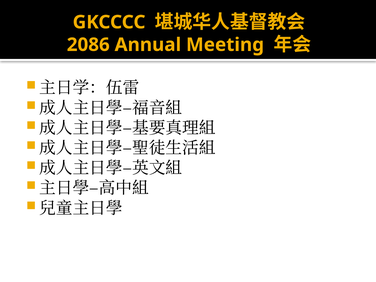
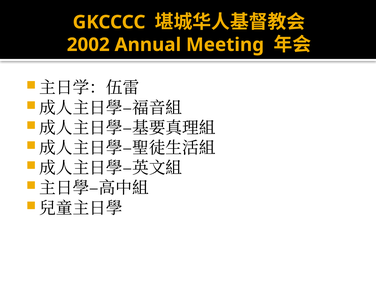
2086: 2086 -> 2002 (88, 45)
